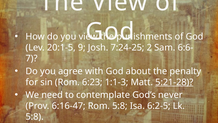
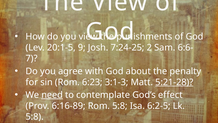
1:1-3: 1:1-3 -> 3:1-3 (117, 82)
need underline: none -> present (52, 95)
never: never -> effect (170, 95)
6:16-47: 6:16-47 -> 6:16-89 (69, 106)
